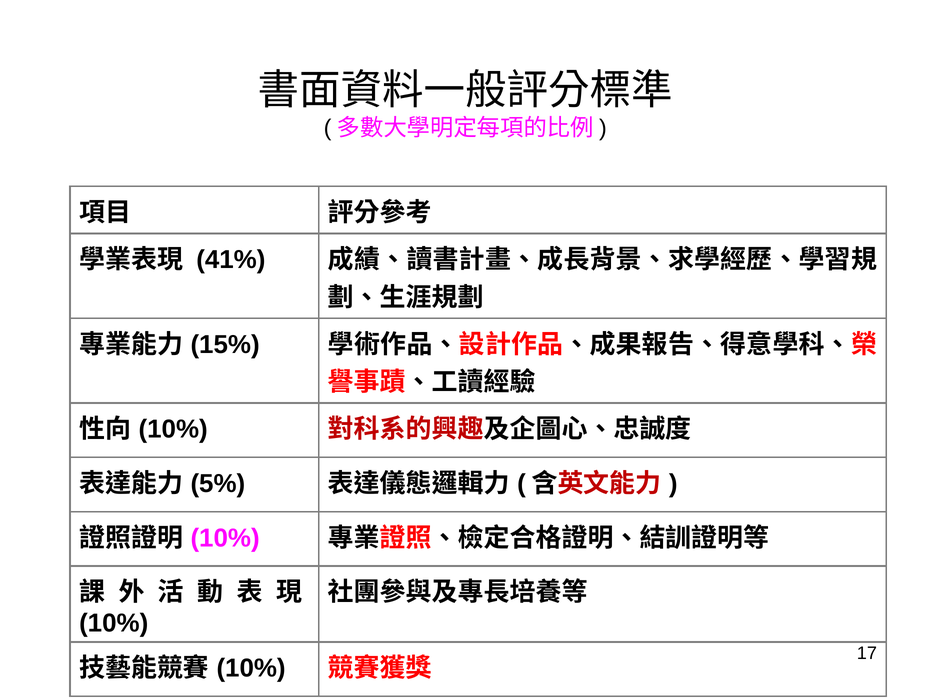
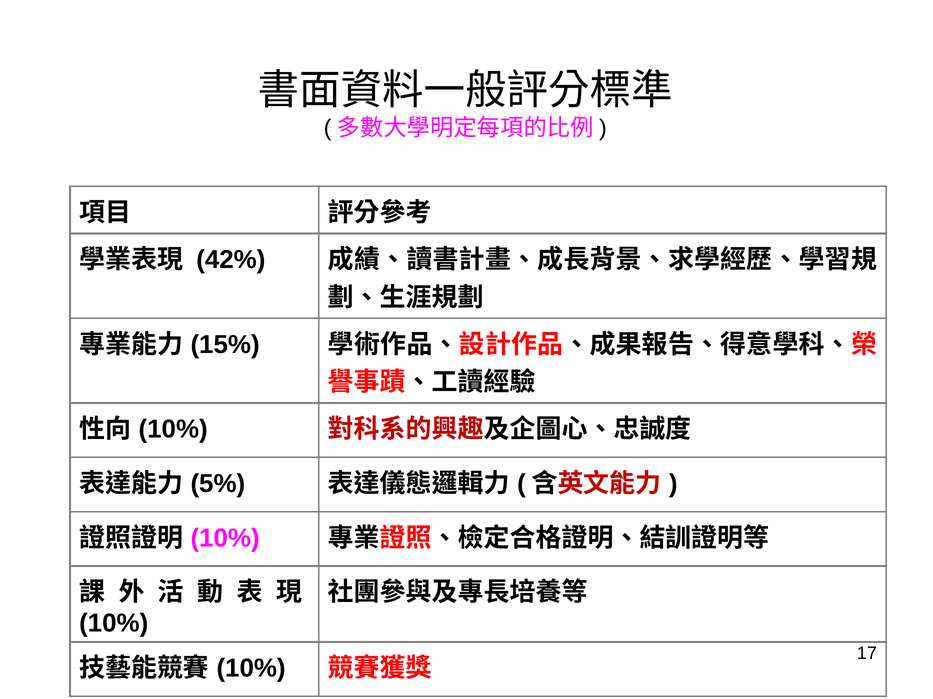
41%: 41% -> 42% (231, 260)
